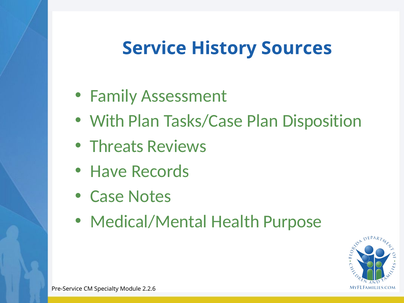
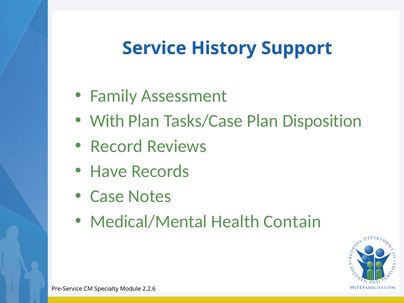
Sources: Sources -> Support (297, 48)
Threats: Threats -> Record (117, 146)
Purpose: Purpose -> Contain (292, 222)
